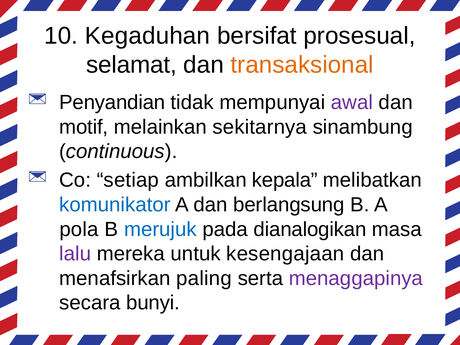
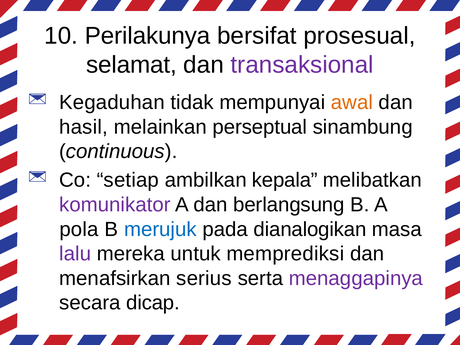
Kegaduhan: Kegaduhan -> Perilakunya (148, 36)
transaksional colour: orange -> purple (302, 65)
Penyandian: Penyandian -> Kegaduhan (112, 102)
awal colour: purple -> orange (352, 102)
motif: motif -> hasil (84, 127)
sekitarnya: sekitarnya -> perseptual (260, 127)
komunikator colour: blue -> purple (115, 205)
kesengajaan: kesengajaan -> memprediksi (285, 254)
paling: paling -> serius (204, 278)
bunyi: bunyi -> dicap (153, 303)
